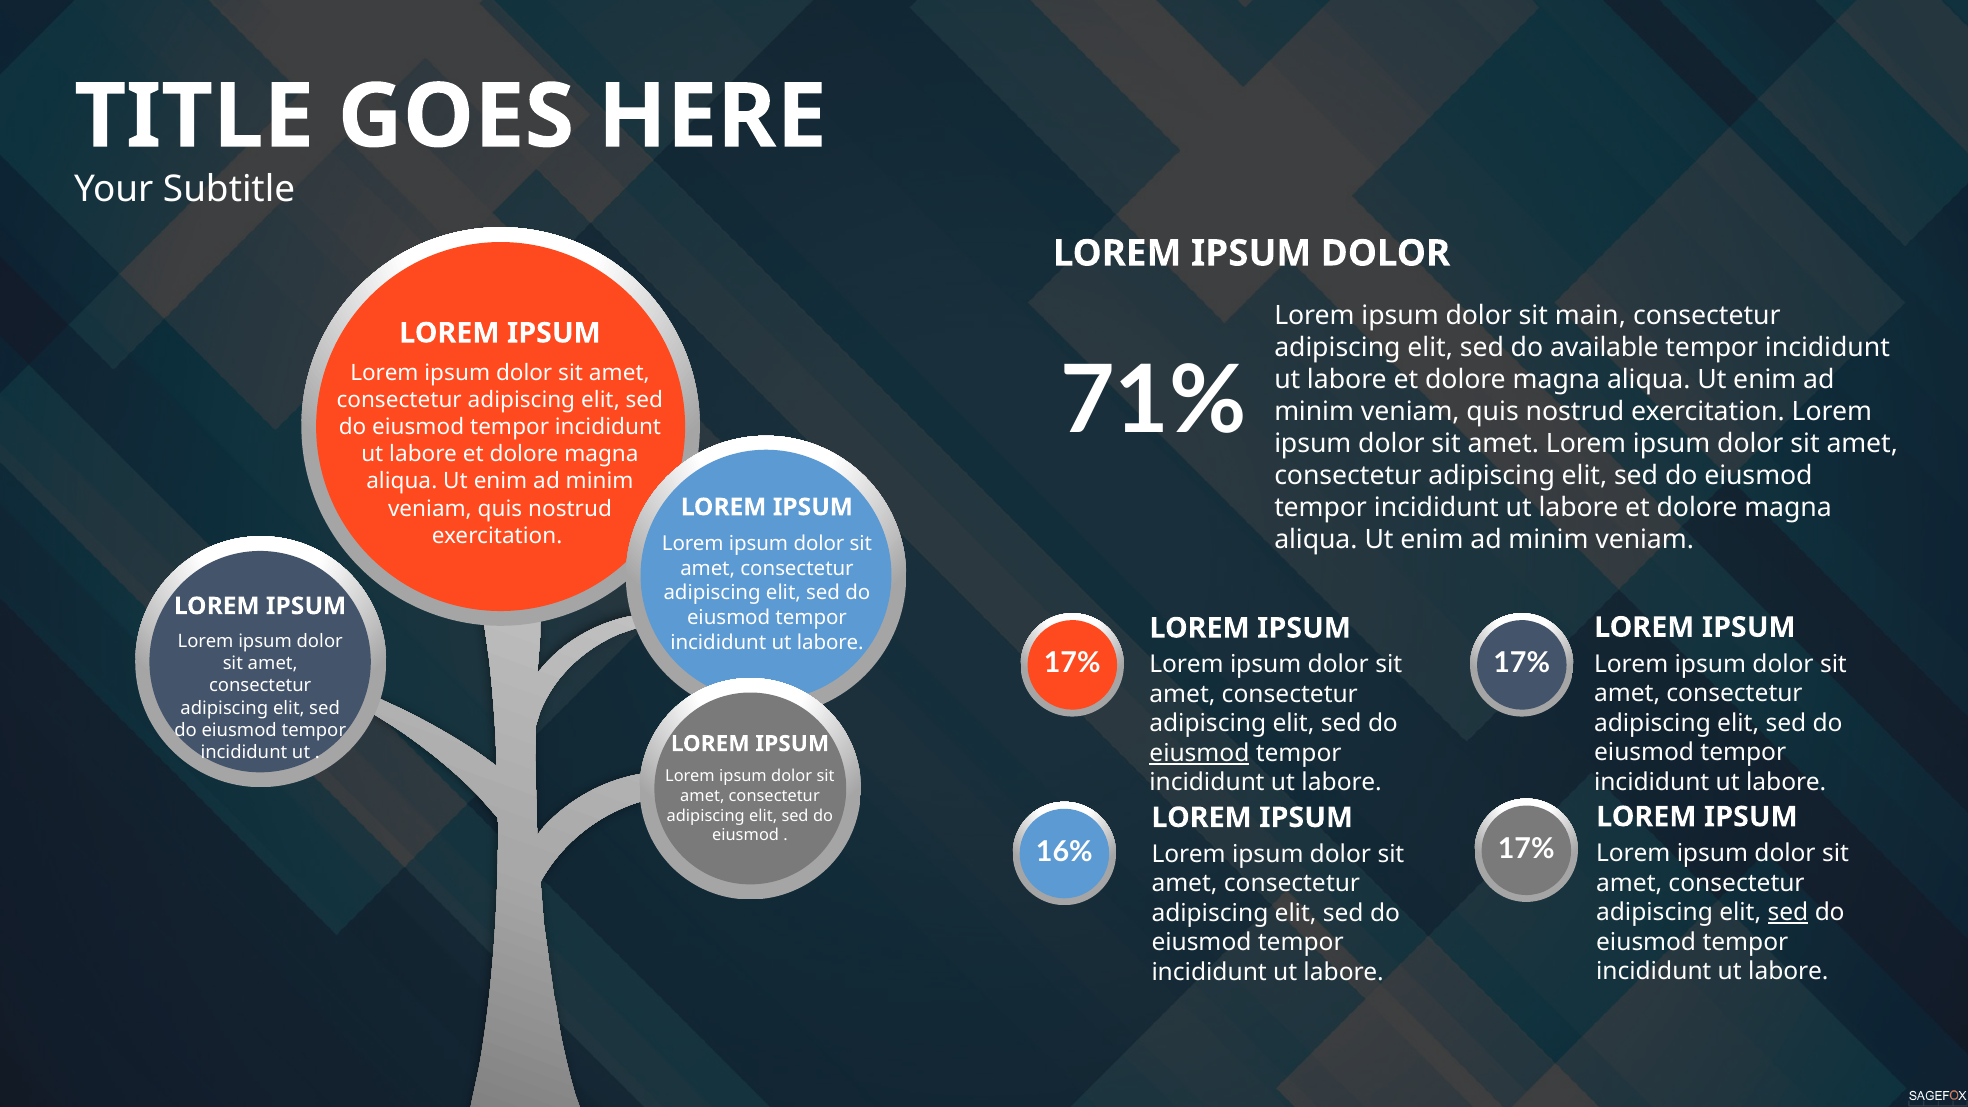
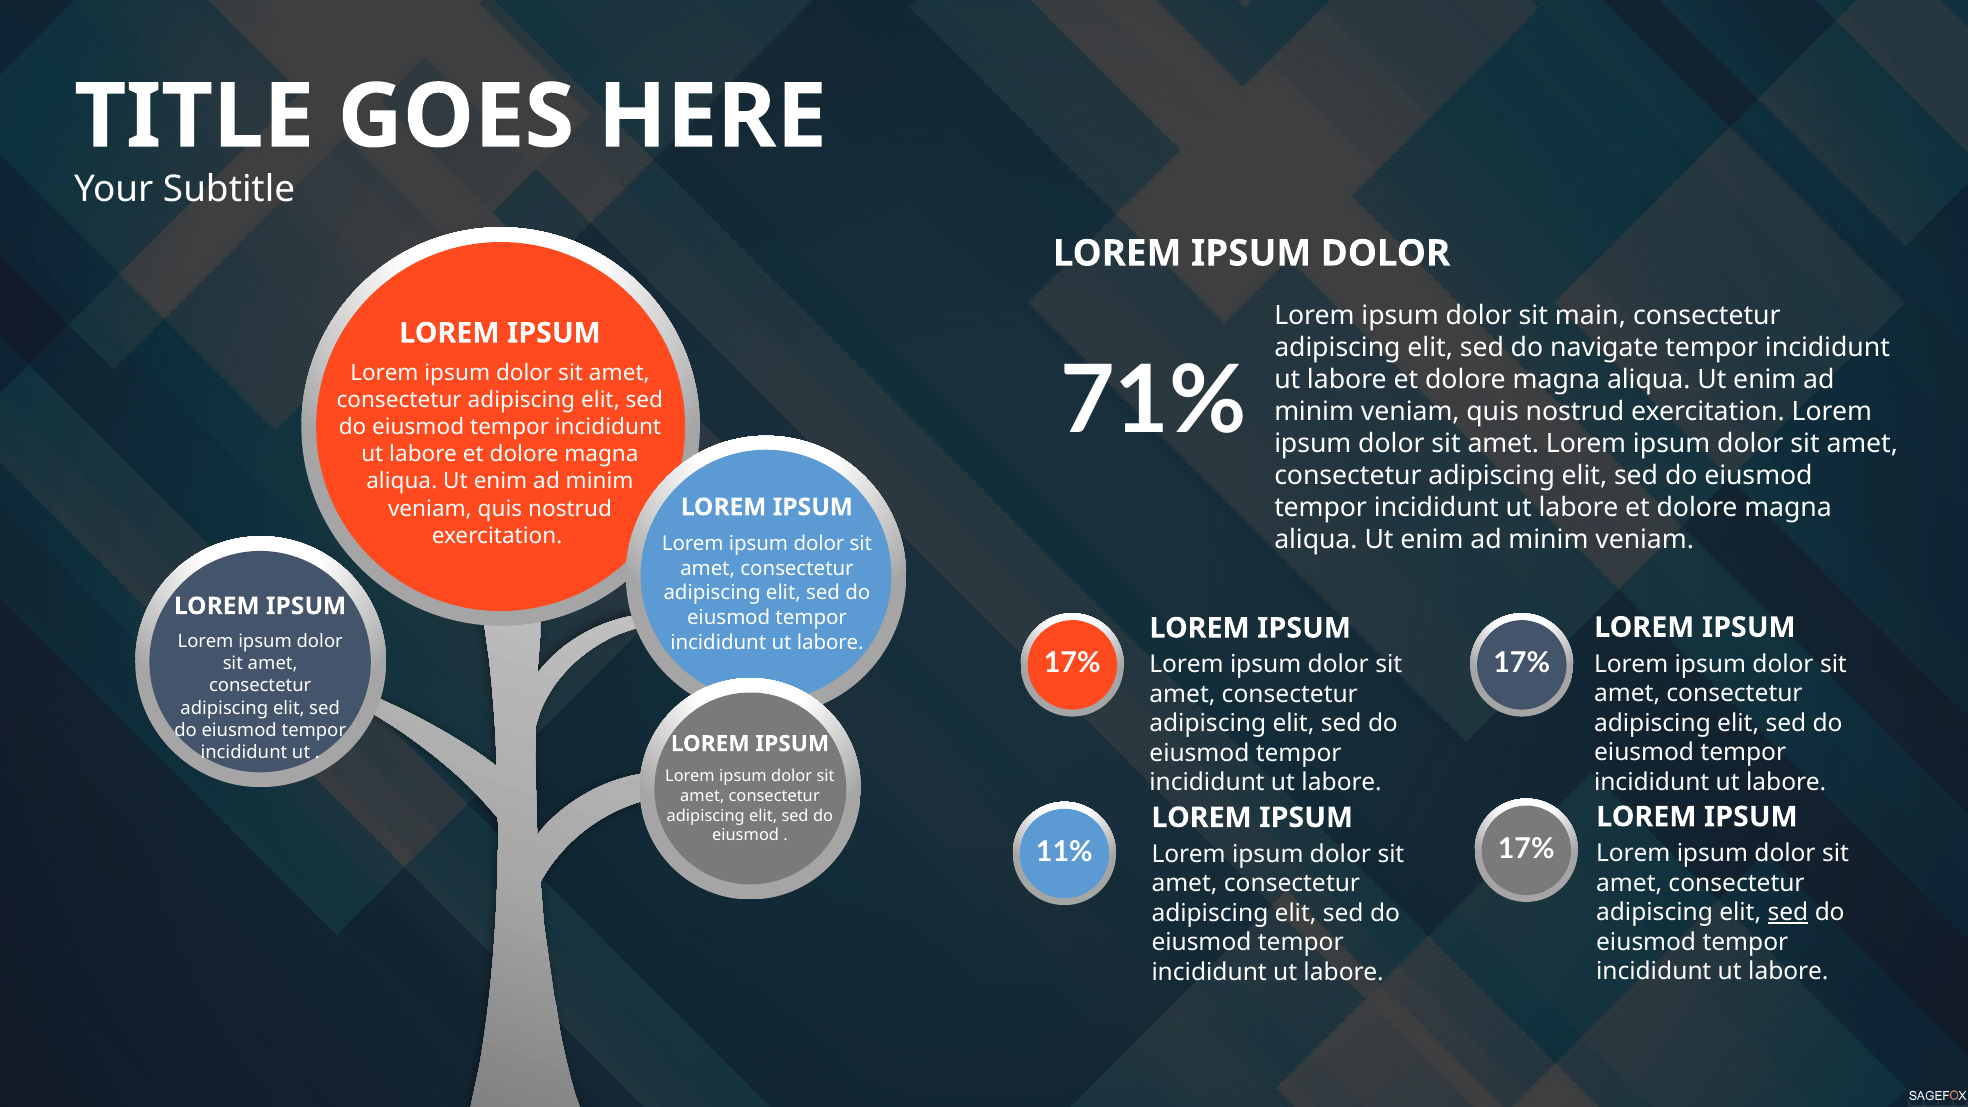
available: available -> navigate (1604, 347)
eiusmod underline: present -> none (1199, 753)
16%: 16% -> 11% (1064, 852)
